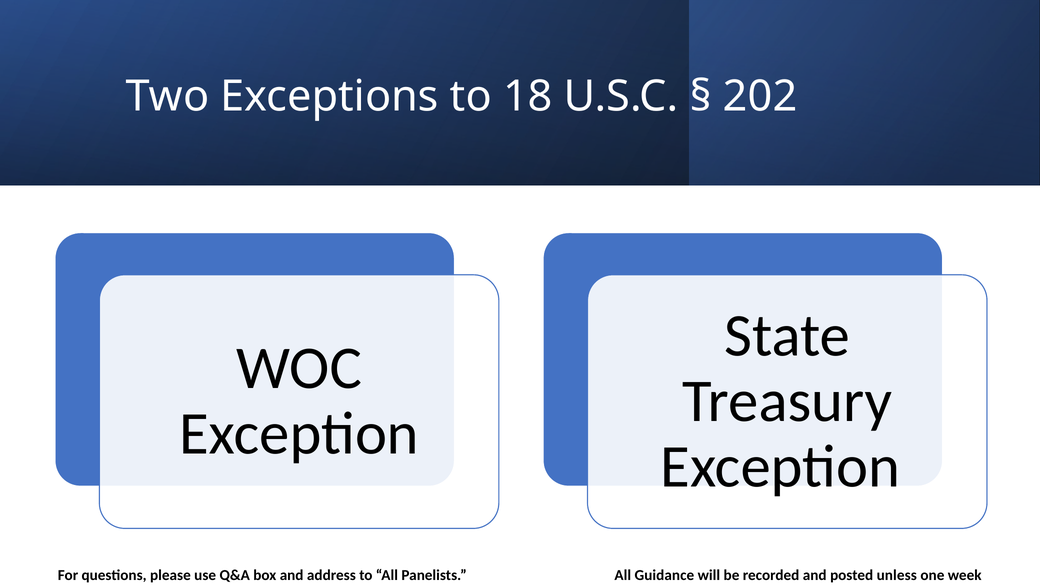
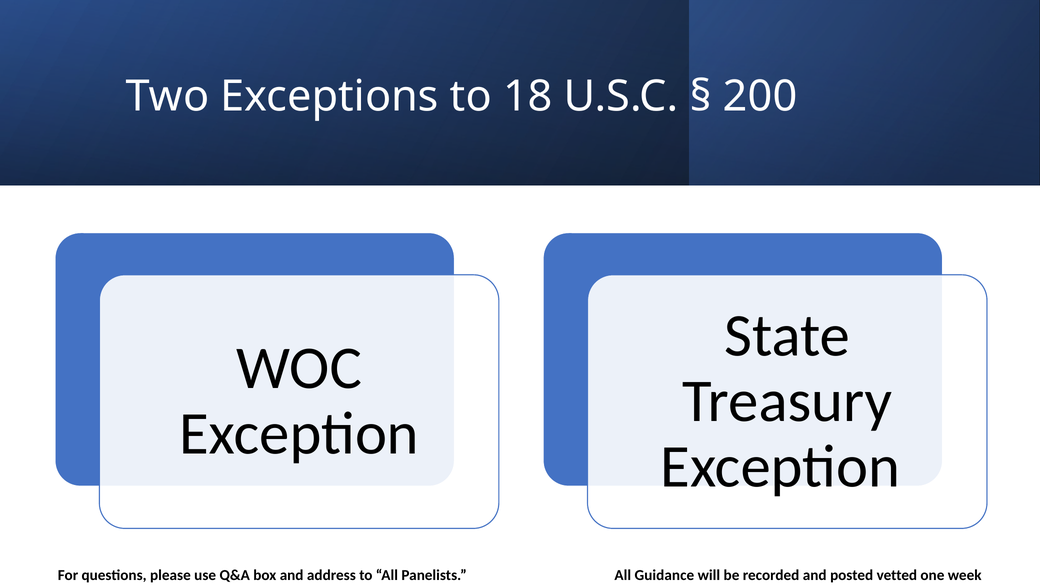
202: 202 -> 200 (760, 97)
unless: unless -> vetted (897, 575)
